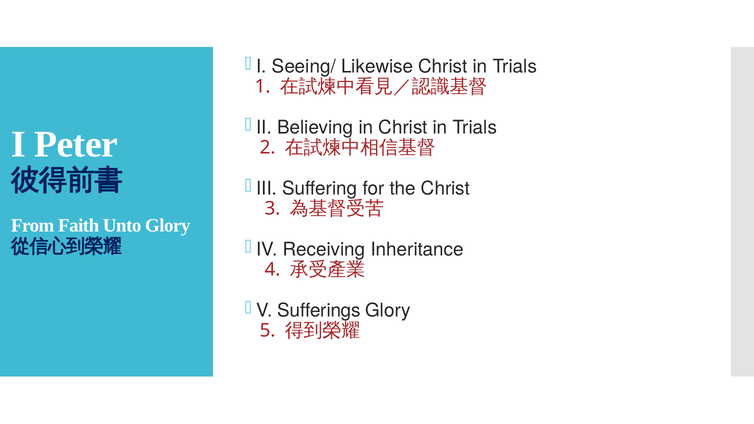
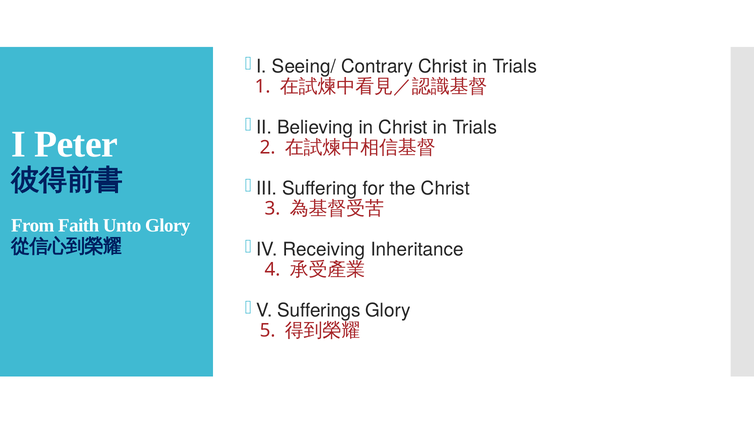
Likewise: Likewise -> Contrary (377, 66)
